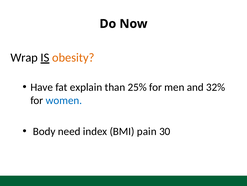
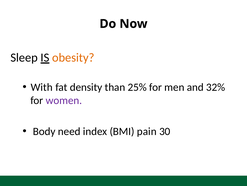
Wrap: Wrap -> Sleep (24, 57)
Have: Have -> With (42, 87)
explain: explain -> density (86, 87)
women colour: blue -> purple (64, 100)
